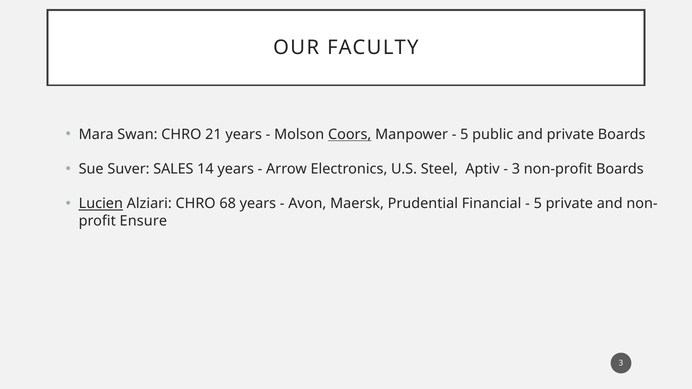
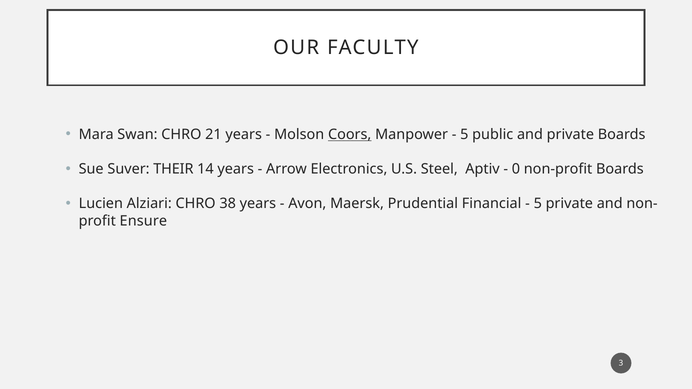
SALES: SALES -> THEIR (173, 169)
3: 3 -> 0 (516, 169)
Lucien underline: present -> none (101, 204)
68: 68 -> 38 (228, 204)
